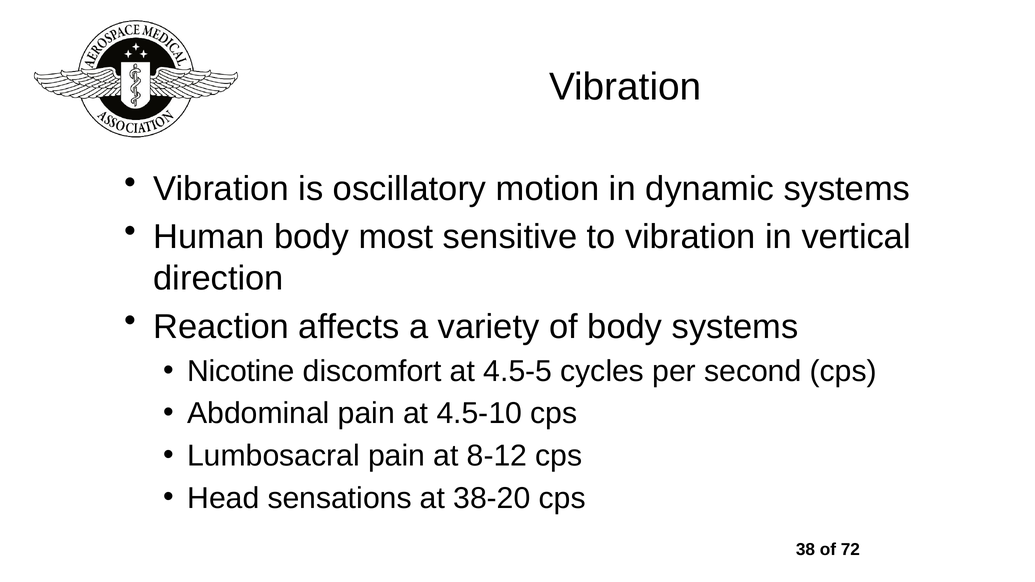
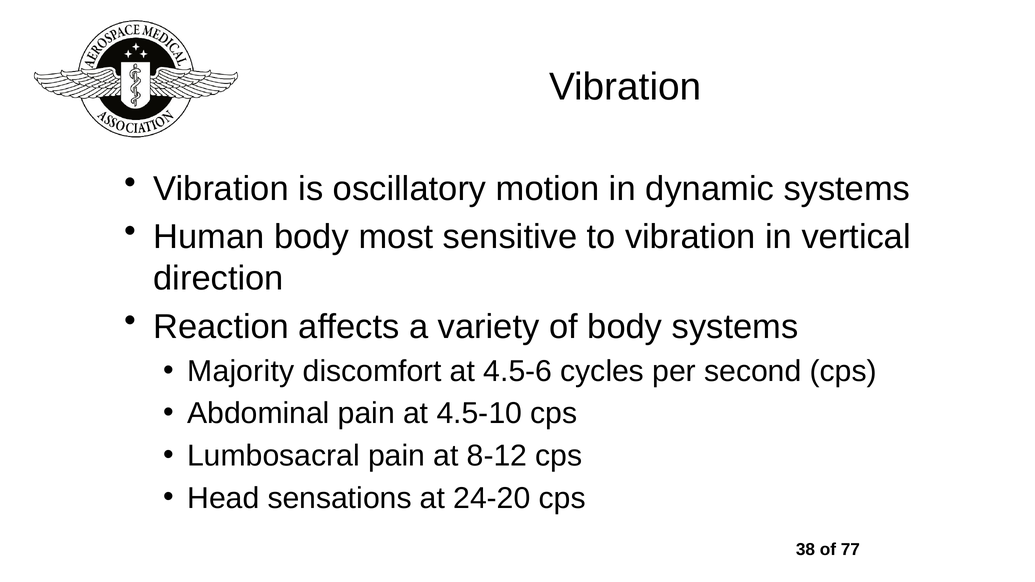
Nicotine: Nicotine -> Majority (241, 371)
4.5-5: 4.5-5 -> 4.5-6 (518, 371)
38-20: 38-20 -> 24-20 (492, 498)
72: 72 -> 77 (850, 550)
